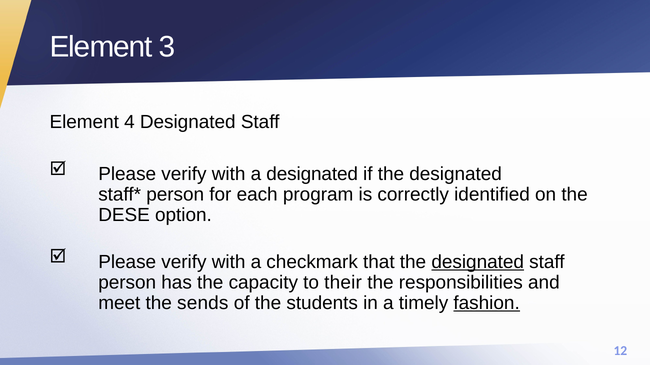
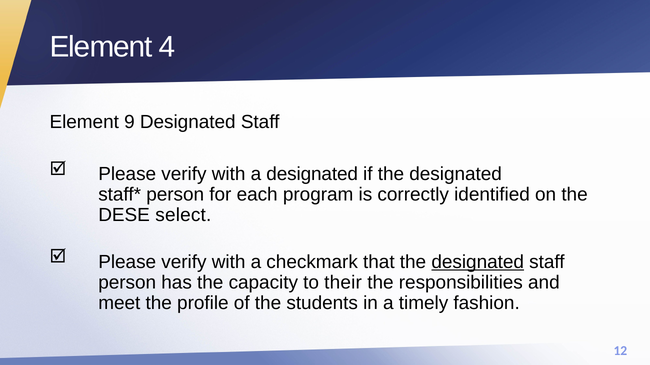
3: 3 -> 4 (167, 47)
4: 4 -> 9 (129, 122)
option: option -> select (183, 215)
sends: sends -> profile (203, 303)
fashion underline: present -> none (487, 303)
